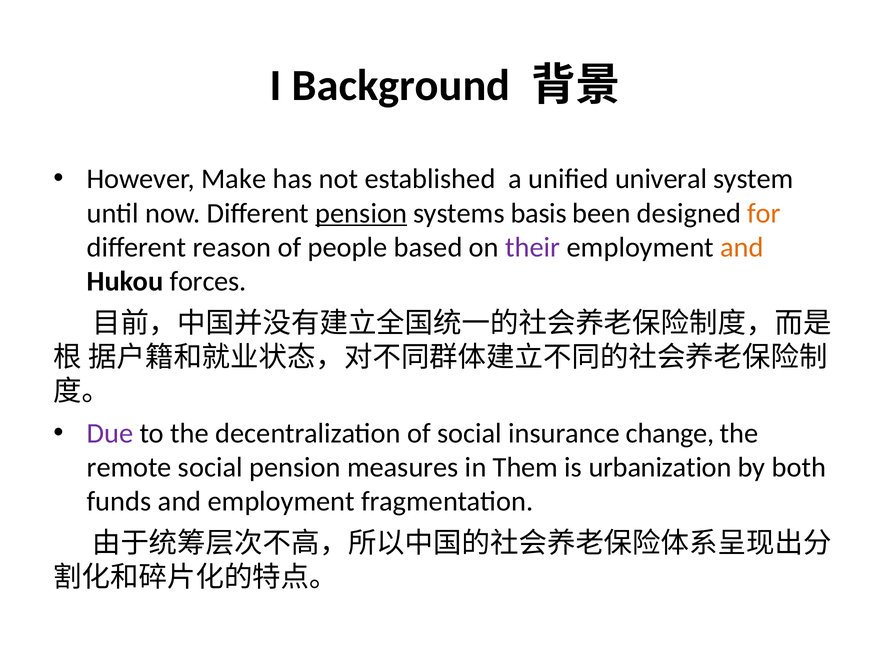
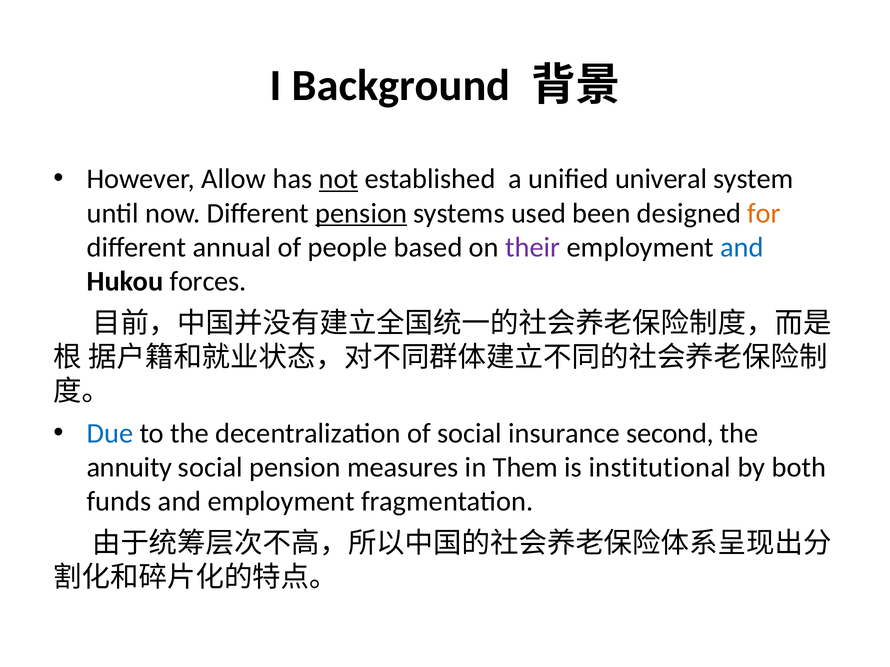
Make: Make -> Allow (234, 179)
not underline: none -> present (339, 179)
basis: basis -> used (539, 213)
reason: reason -> annual (232, 247)
and colour: orange -> blue (742, 247)
Due colour: purple -> blue (110, 434)
change: change -> second (670, 434)
remote: remote -> annuity (129, 468)
urbanization: urbanization -> institutional (660, 468)
